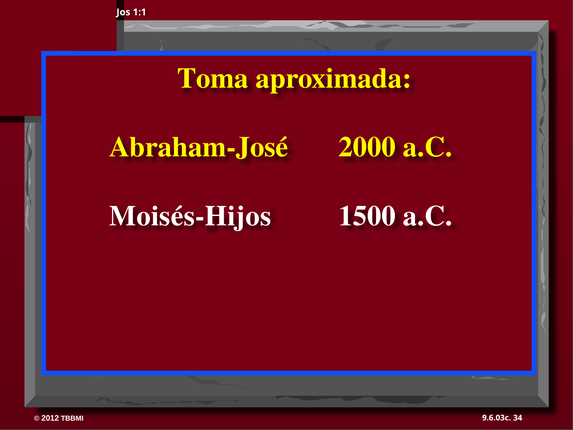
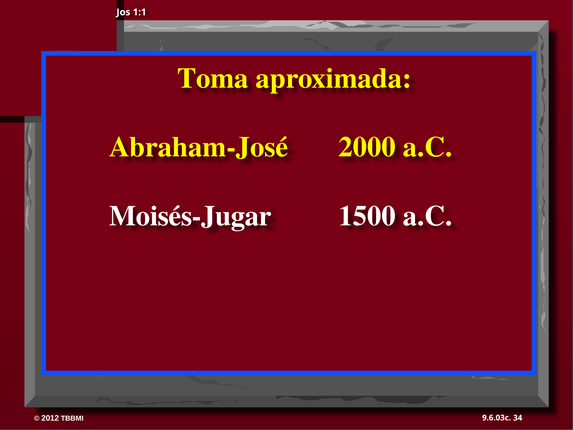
Moisés-Hijos: Moisés-Hijos -> Moisés-Jugar (190, 216)
